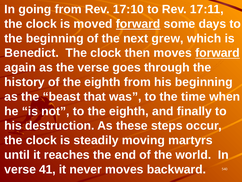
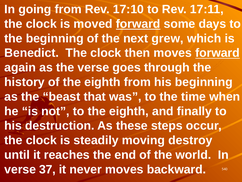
martyrs: martyrs -> destroy (190, 140)
41: 41 -> 37 (47, 169)
